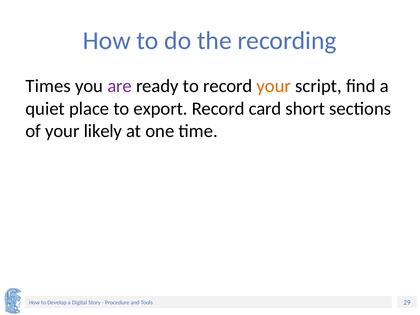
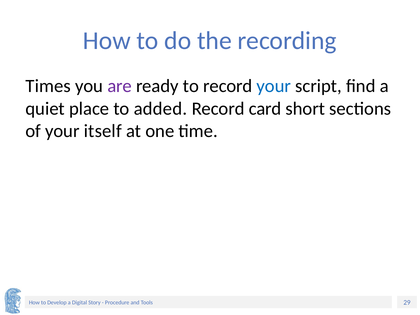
your colour: orange -> blue (274, 86)
export: export -> added (160, 109)
likely: likely -> itself (103, 131)
